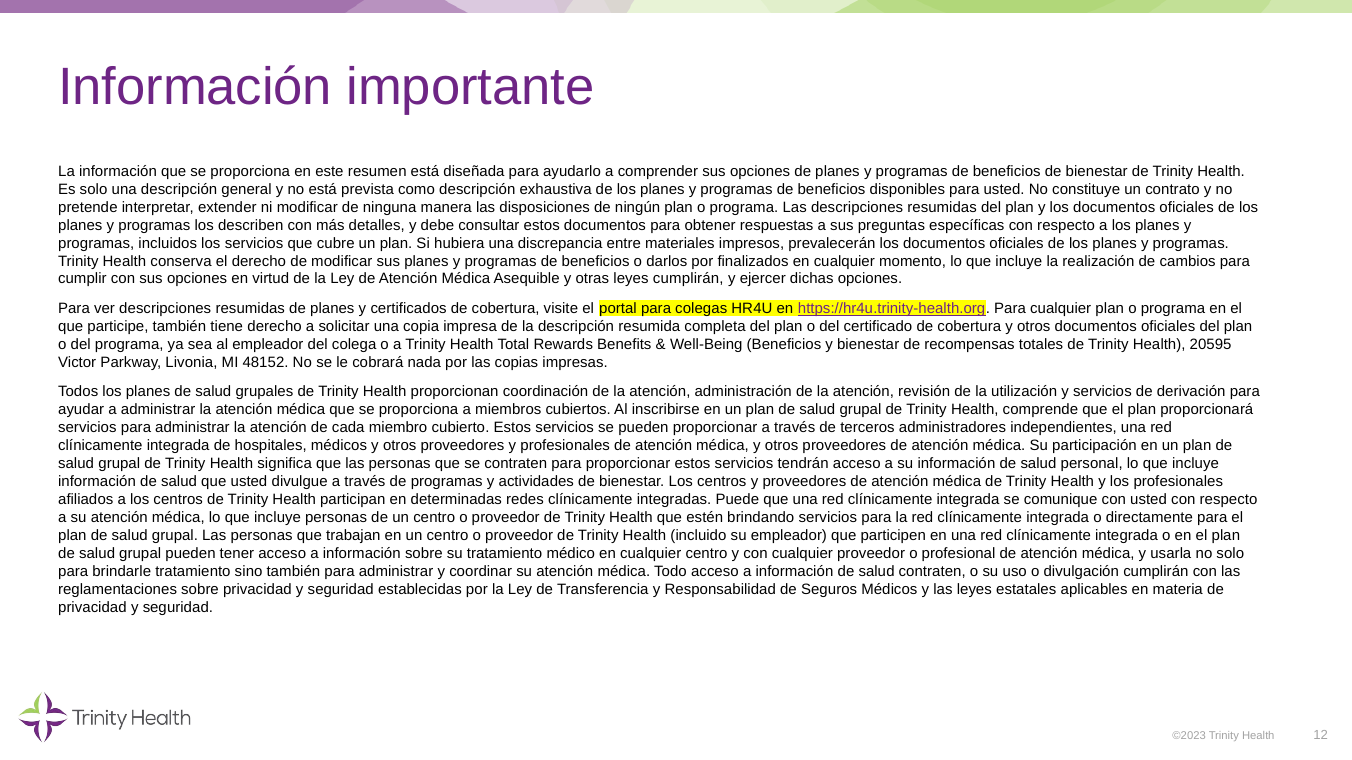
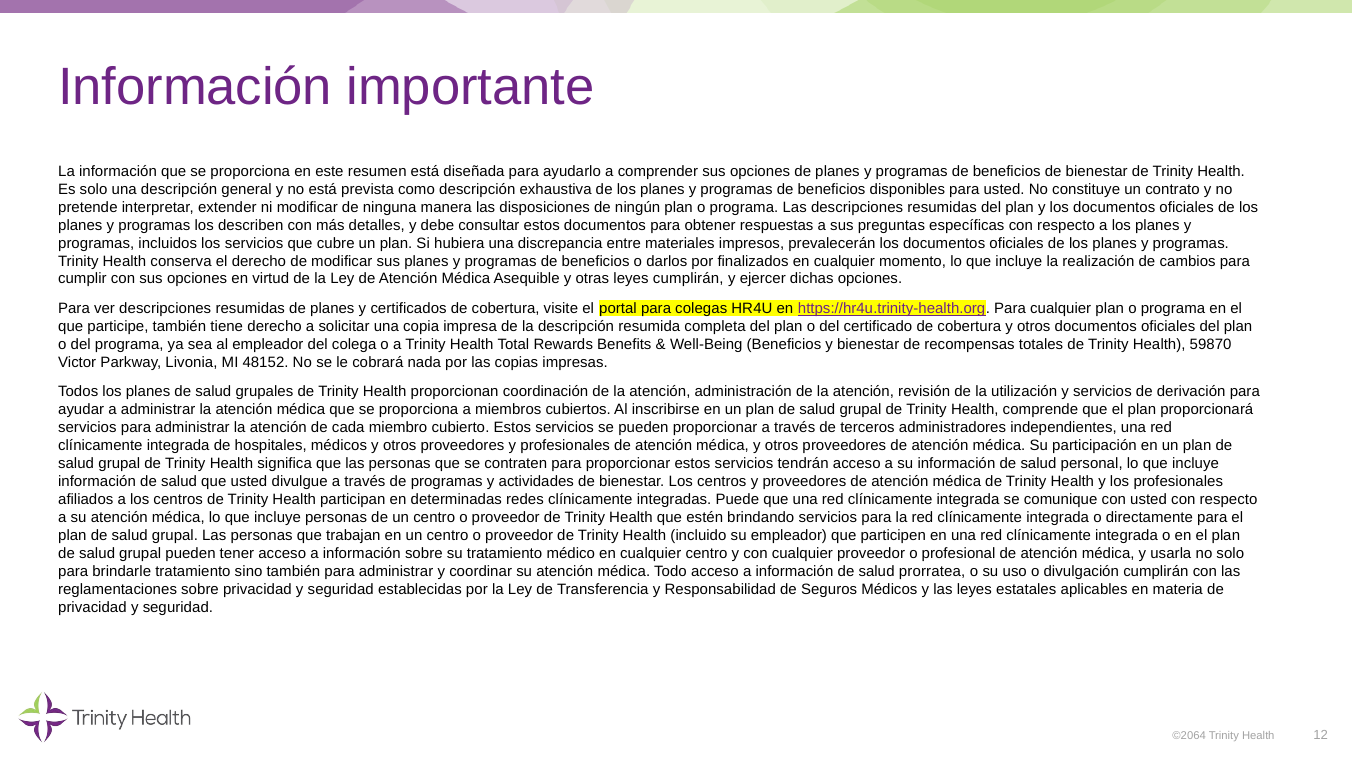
20595: 20595 -> 59870 (1211, 344)
salud contraten: contraten -> prorratea (932, 572)
©2023: ©2023 -> ©2064 (1189, 736)
